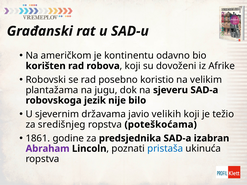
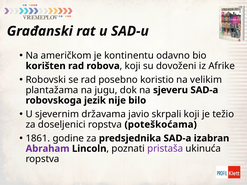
velikih: velikih -> skrpali (167, 114)
središnjeg: središnjeg -> doseljenici (62, 125)
pristaša colour: blue -> purple (165, 149)
